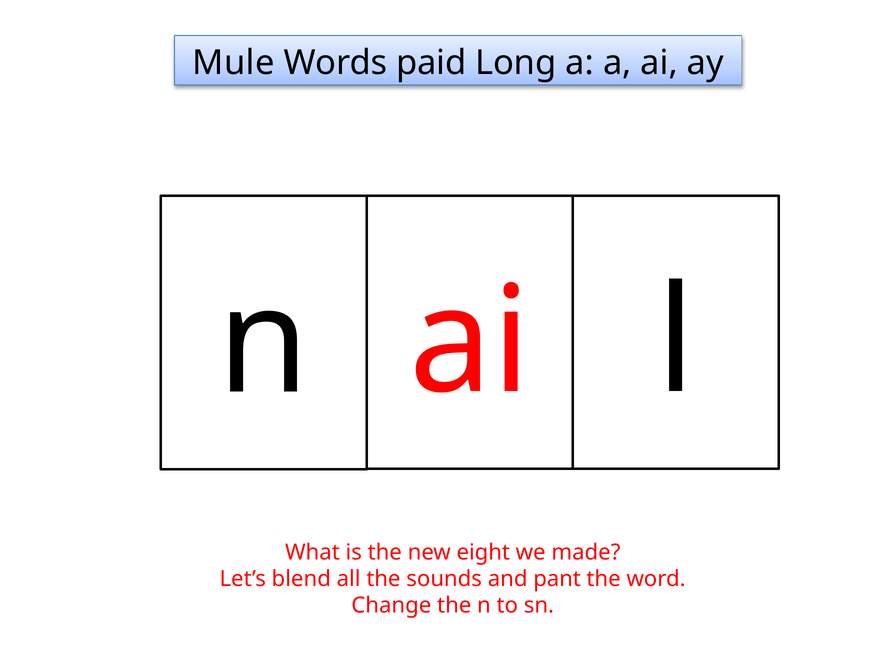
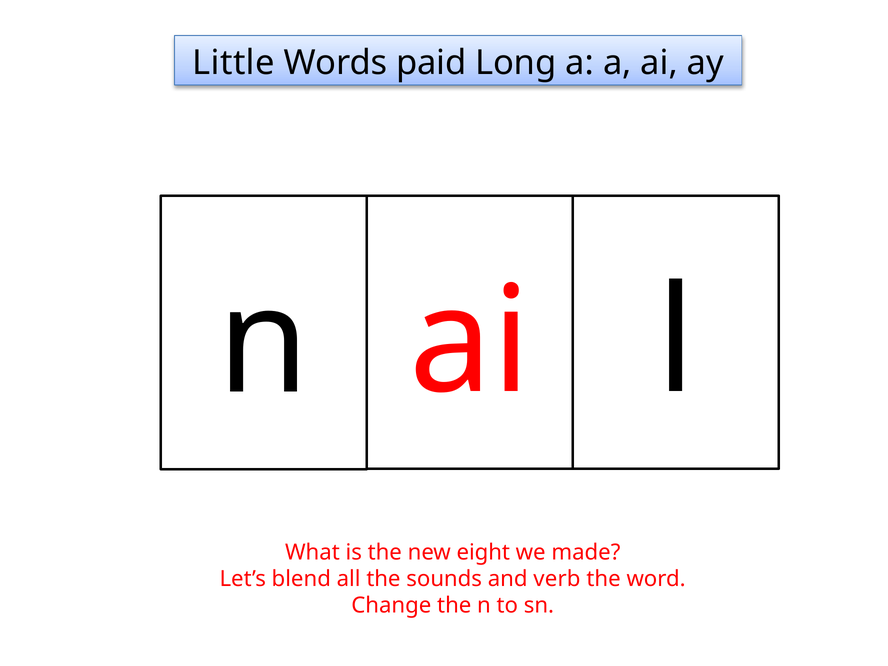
Mule: Mule -> Little (234, 63)
pant: pant -> verb (557, 579)
